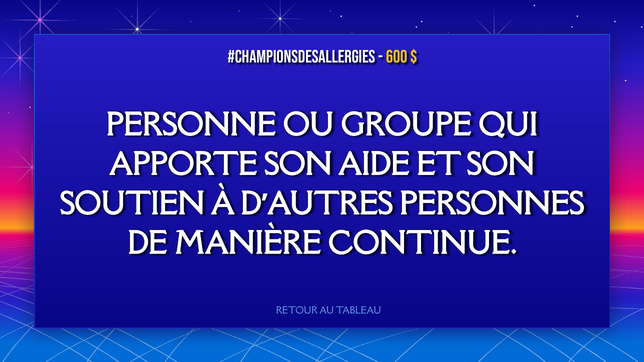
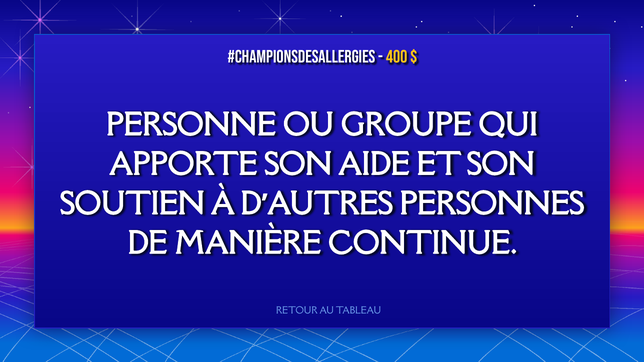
600: 600 -> 400 (397, 57)
